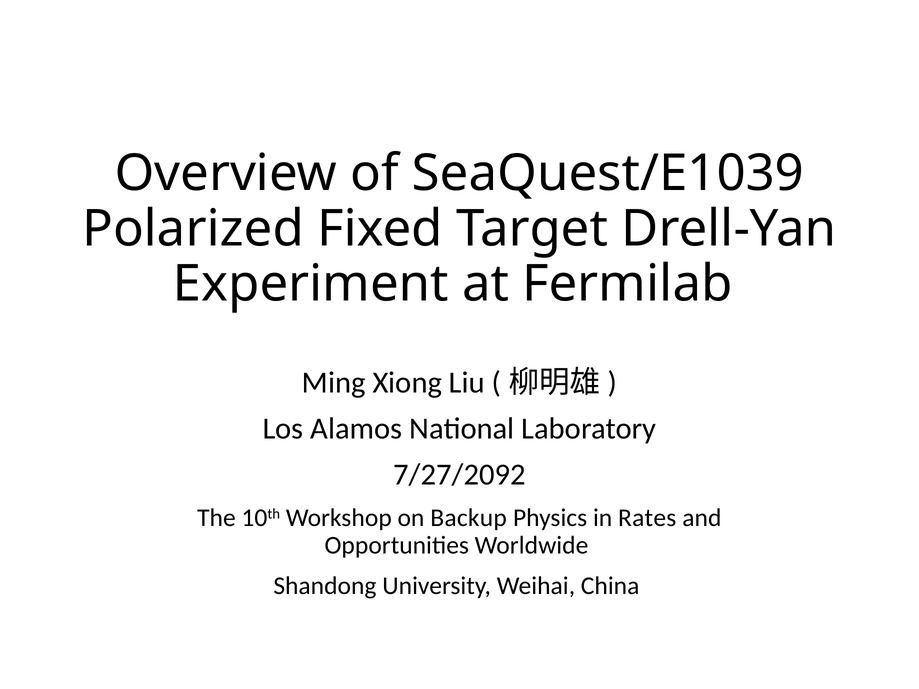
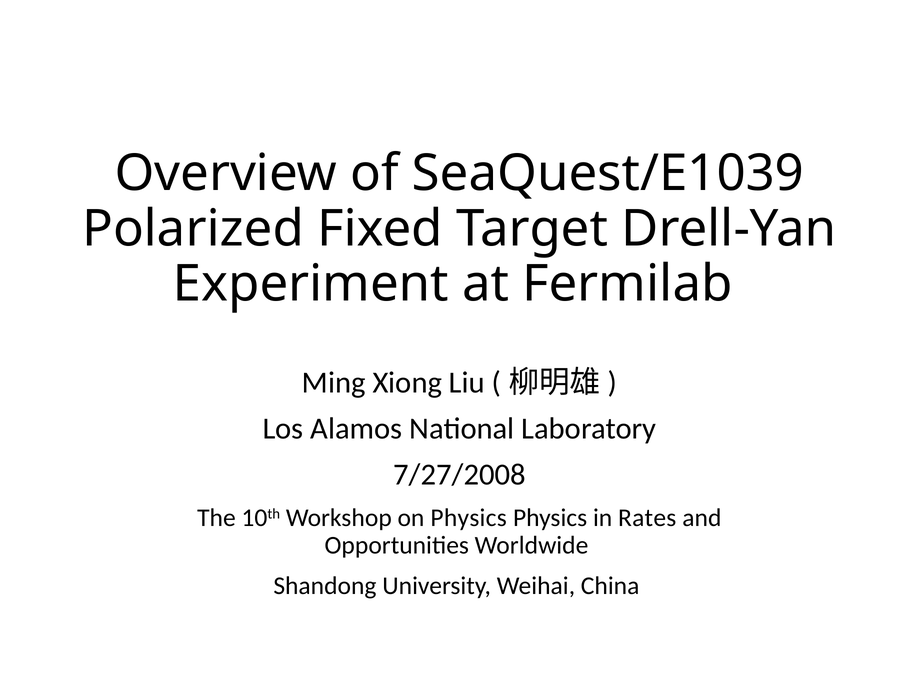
7/27/2092: 7/27/2092 -> 7/27/2008 (459, 475)
on Backup: Backup -> Physics (469, 518)
